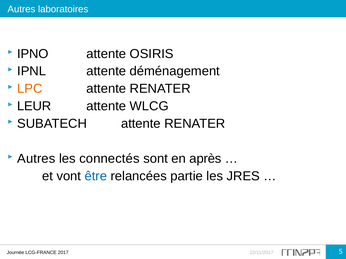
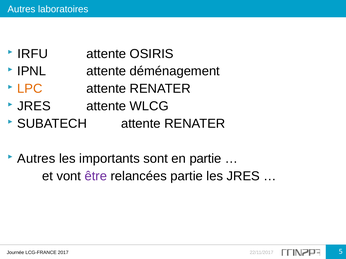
IPNO: IPNO -> IRFU (33, 54)
LEUR: LEUR -> JRES (34, 106)
connectés: connectés -> importants (109, 159)
en après: après -> partie (205, 159)
être colour: blue -> purple (96, 176)
